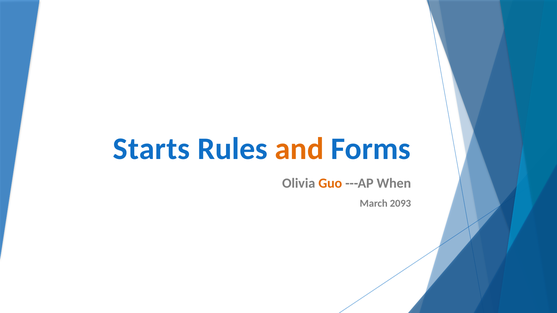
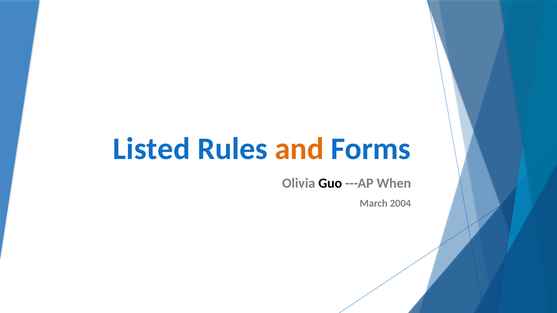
Starts: Starts -> Listed (152, 149)
Guo colour: orange -> black (330, 184)
2093: 2093 -> 2004 (400, 204)
